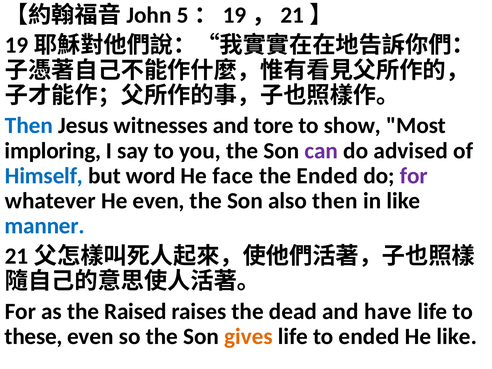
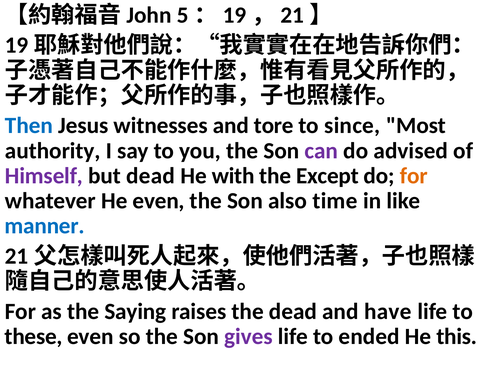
show: show -> since (352, 126)
imploring: imploring -> authority (53, 151)
Himself colour: blue -> purple (44, 176)
but word: word -> dead (151, 176)
face: face -> with (233, 176)
the Ended: Ended -> Except (327, 176)
for colour: purple -> orange (414, 176)
also then: then -> time (335, 201)
Raised: Raised -> Saying (135, 312)
gives colour: orange -> purple (248, 337)
He like: like -> this (457, 337)
